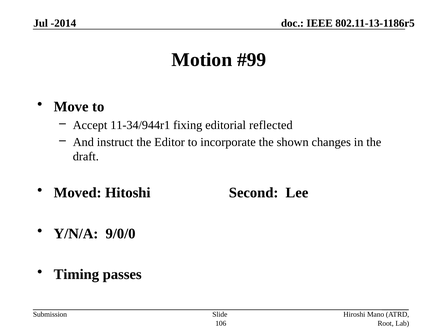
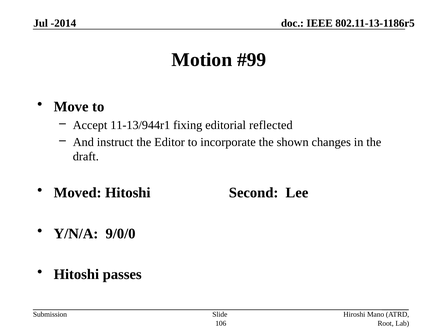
11-34/944r1: 11-34/944r1 -> 11-13/944r1 (140, 125)
Timing: Timing -> Hitoshi (76, 275)
